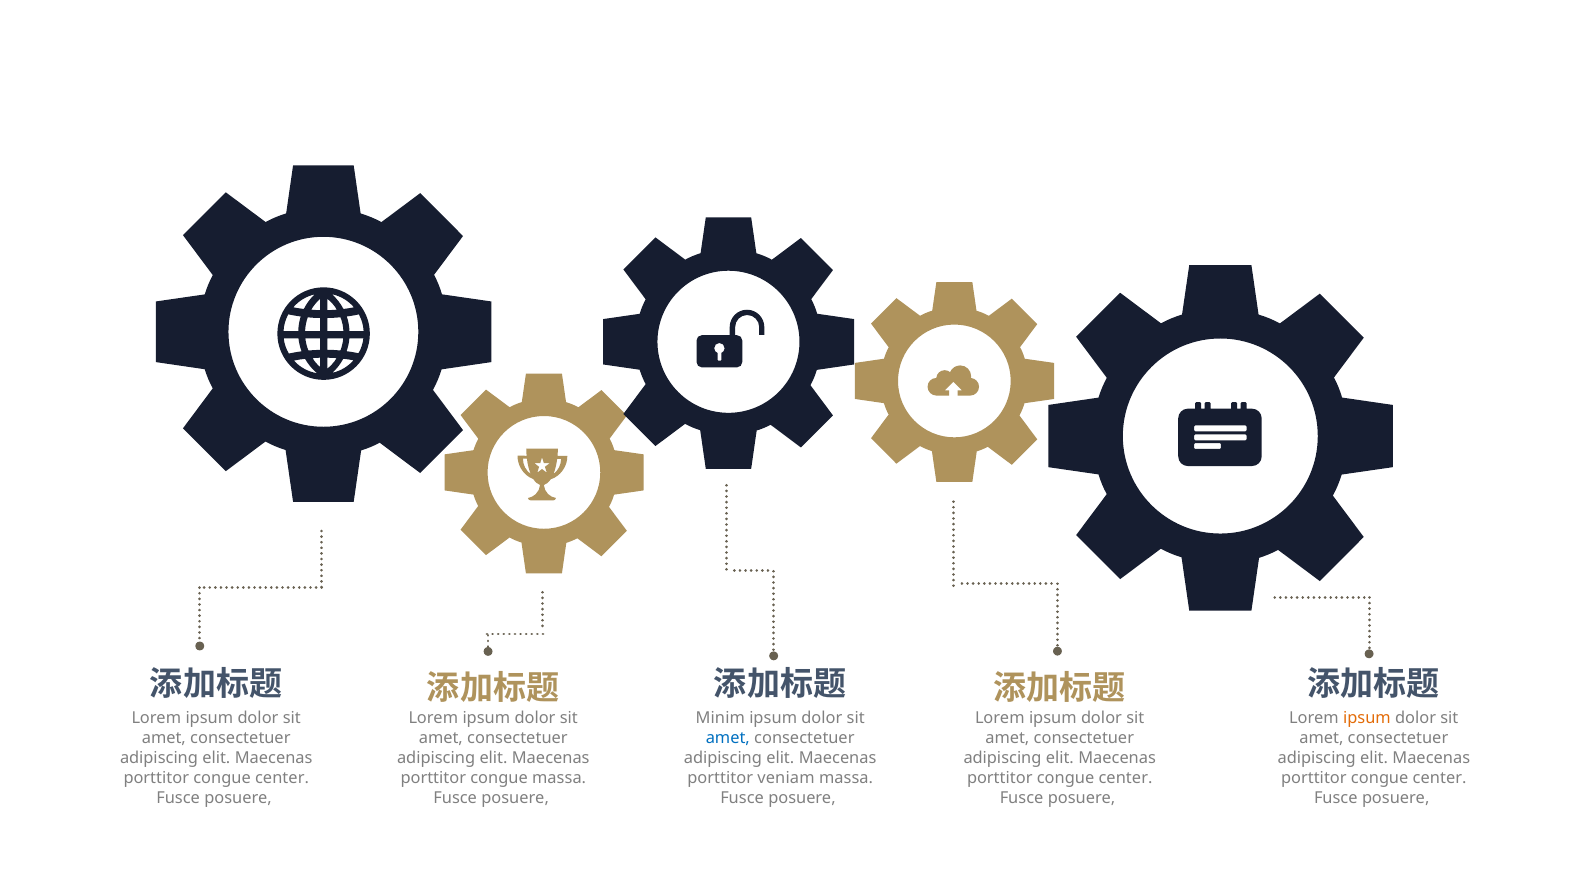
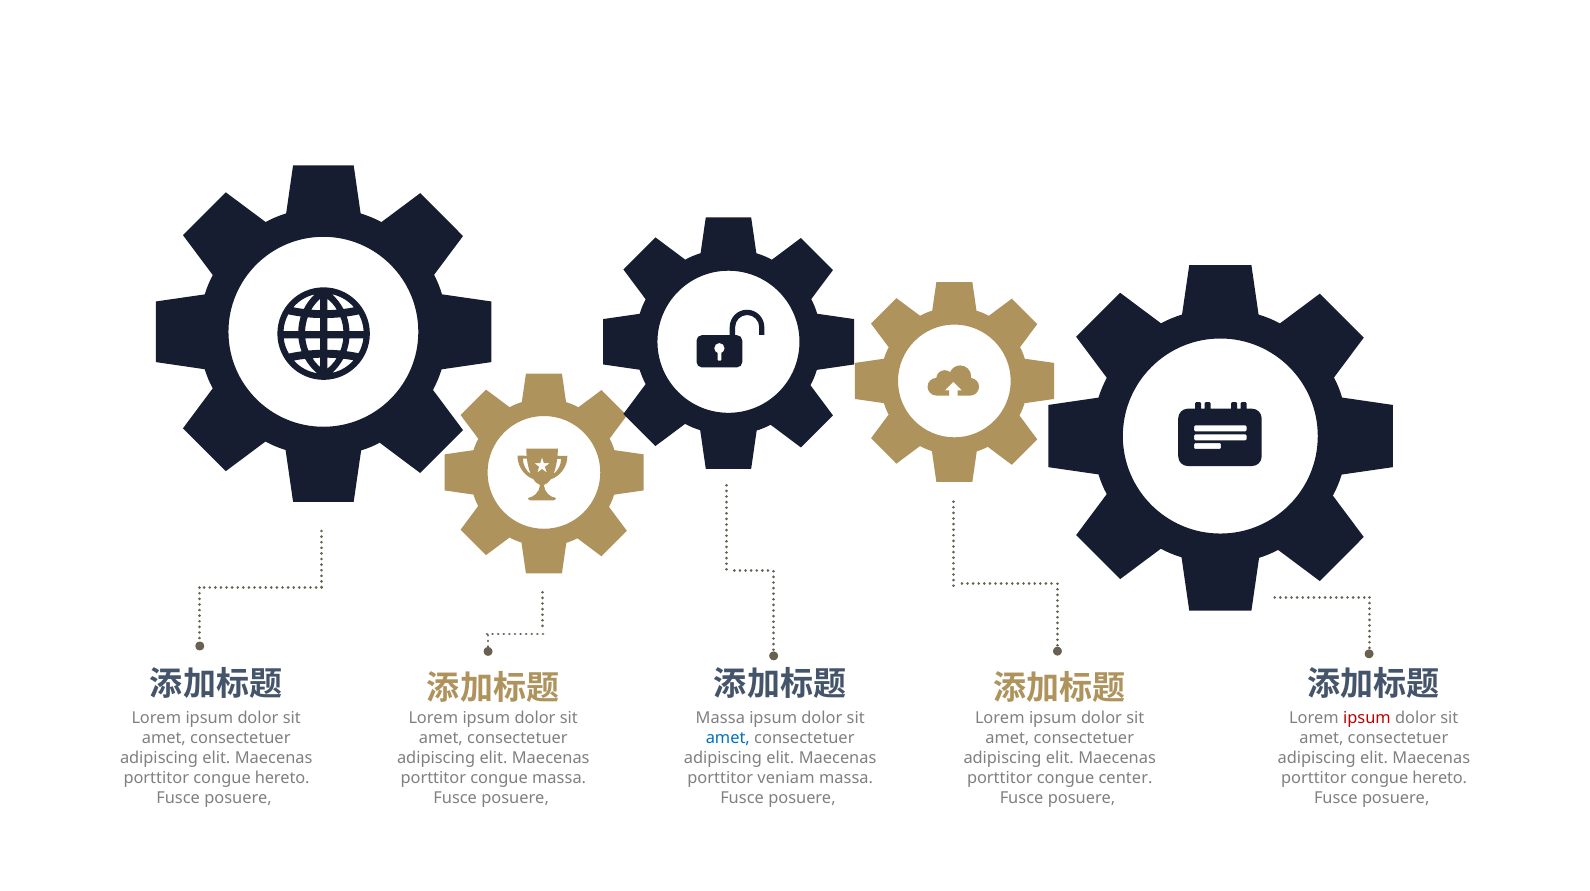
Minim: Minim -> Massa (720, 718)
ipsum colour: orange -> red (1367, 718)
center: center -> hereto (282, 777)
center: center -> hereto (1440, 777)
